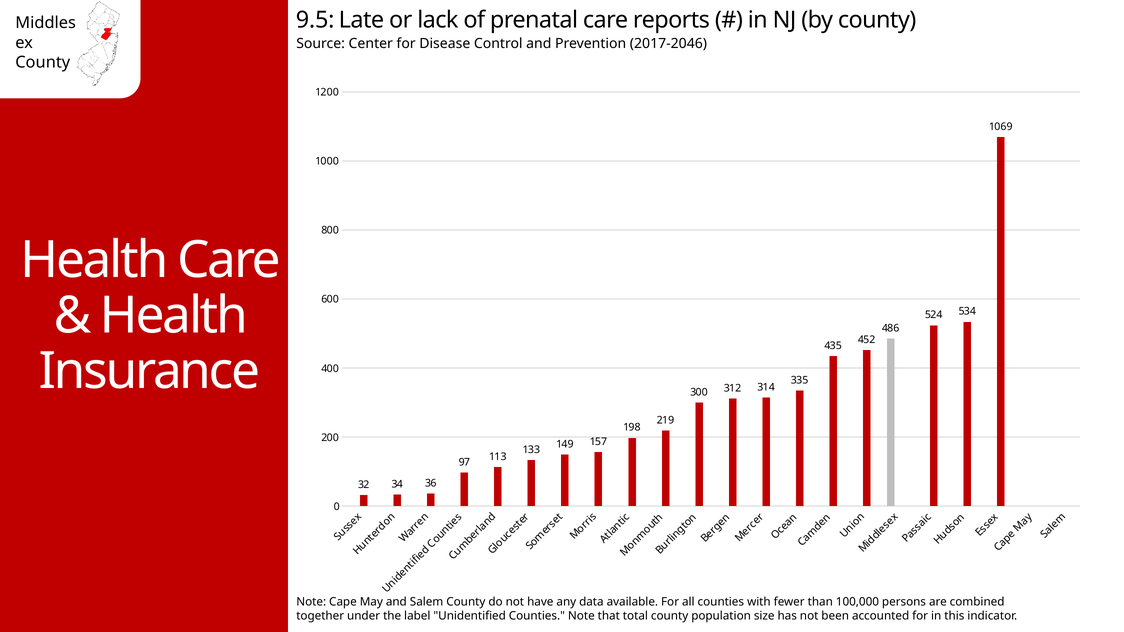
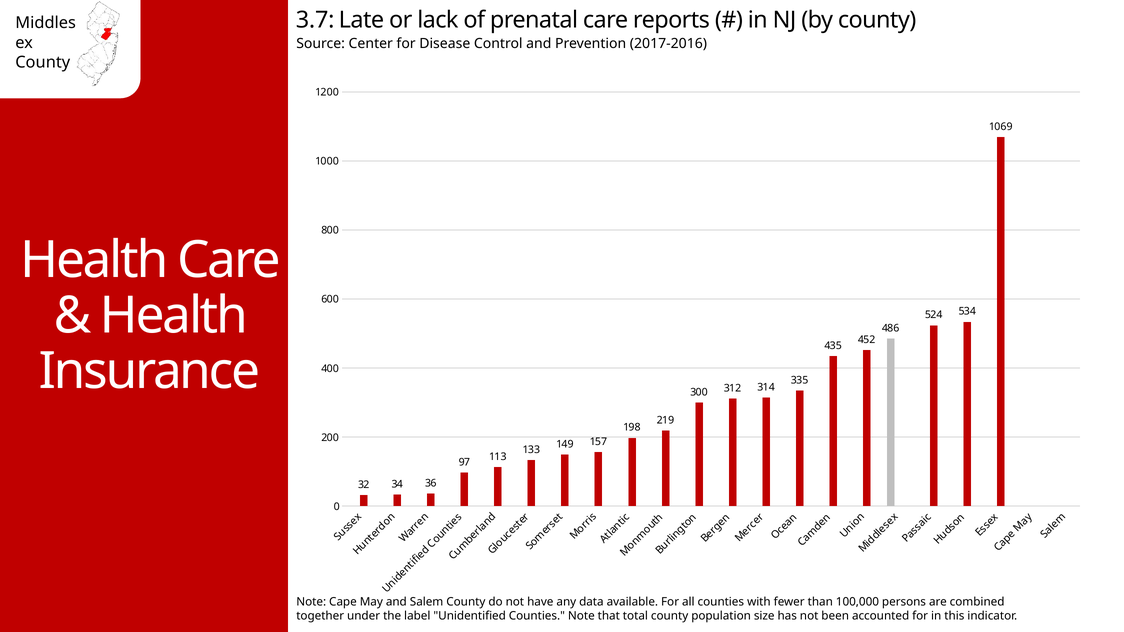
9.5: 9.5 -> 3.7 (315, 20)
2017-2046: 2017-2046 -> 2017-2016 (668, 44)
